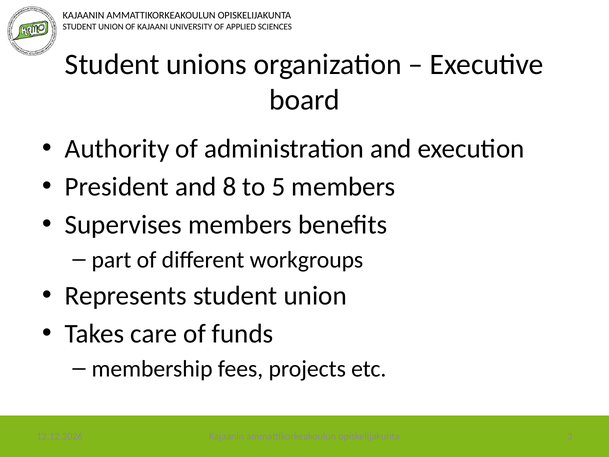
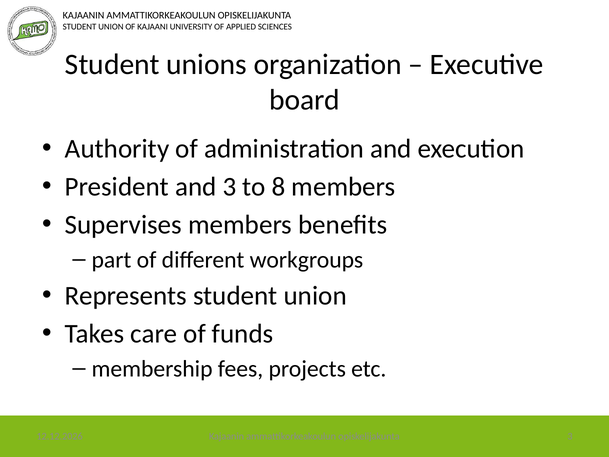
and 8: 8 -> 3 (229, 187)
5: 5 -> 8 (279, 187)
